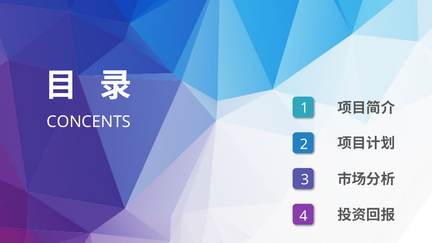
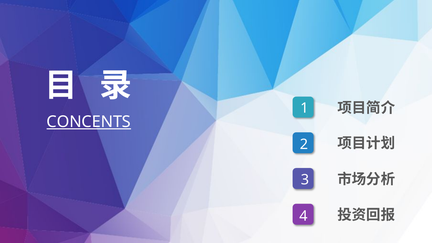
CONCENTS underline: none -> present (89, 122)
